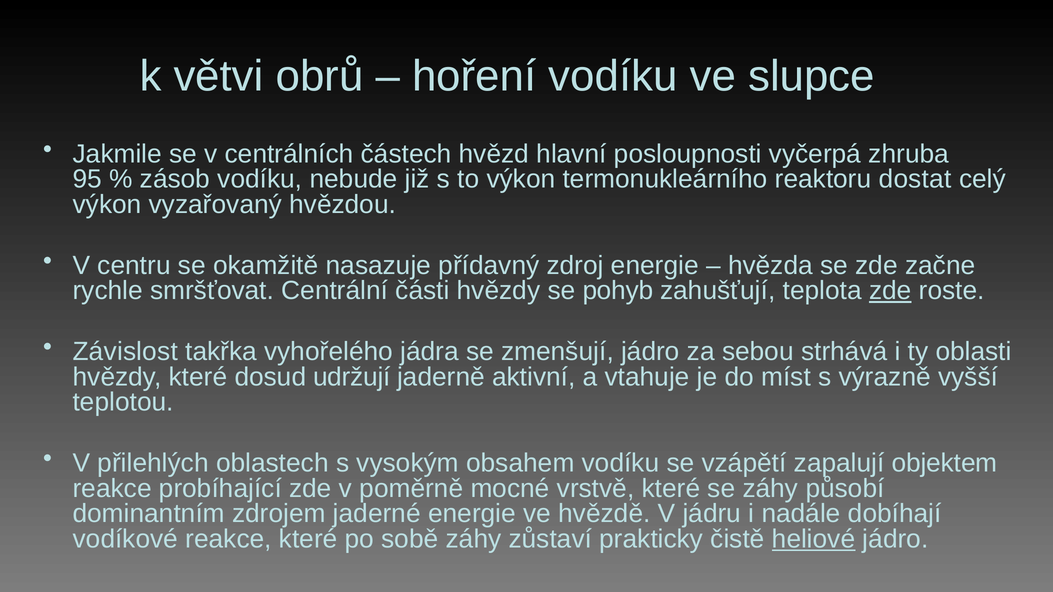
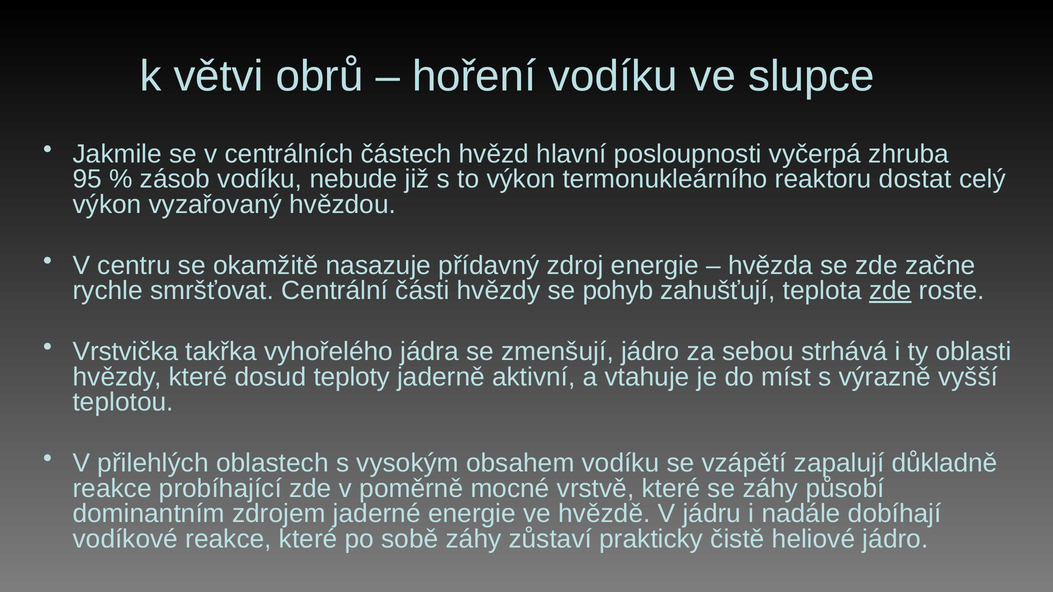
Závislost: Závislost -> Vrstvička (125, 352)
udržují: udržují -> teploty (352, 377)
objektem: objektem -> důkladně (945, 463)
heliové underline: present -> none (814, 539)
